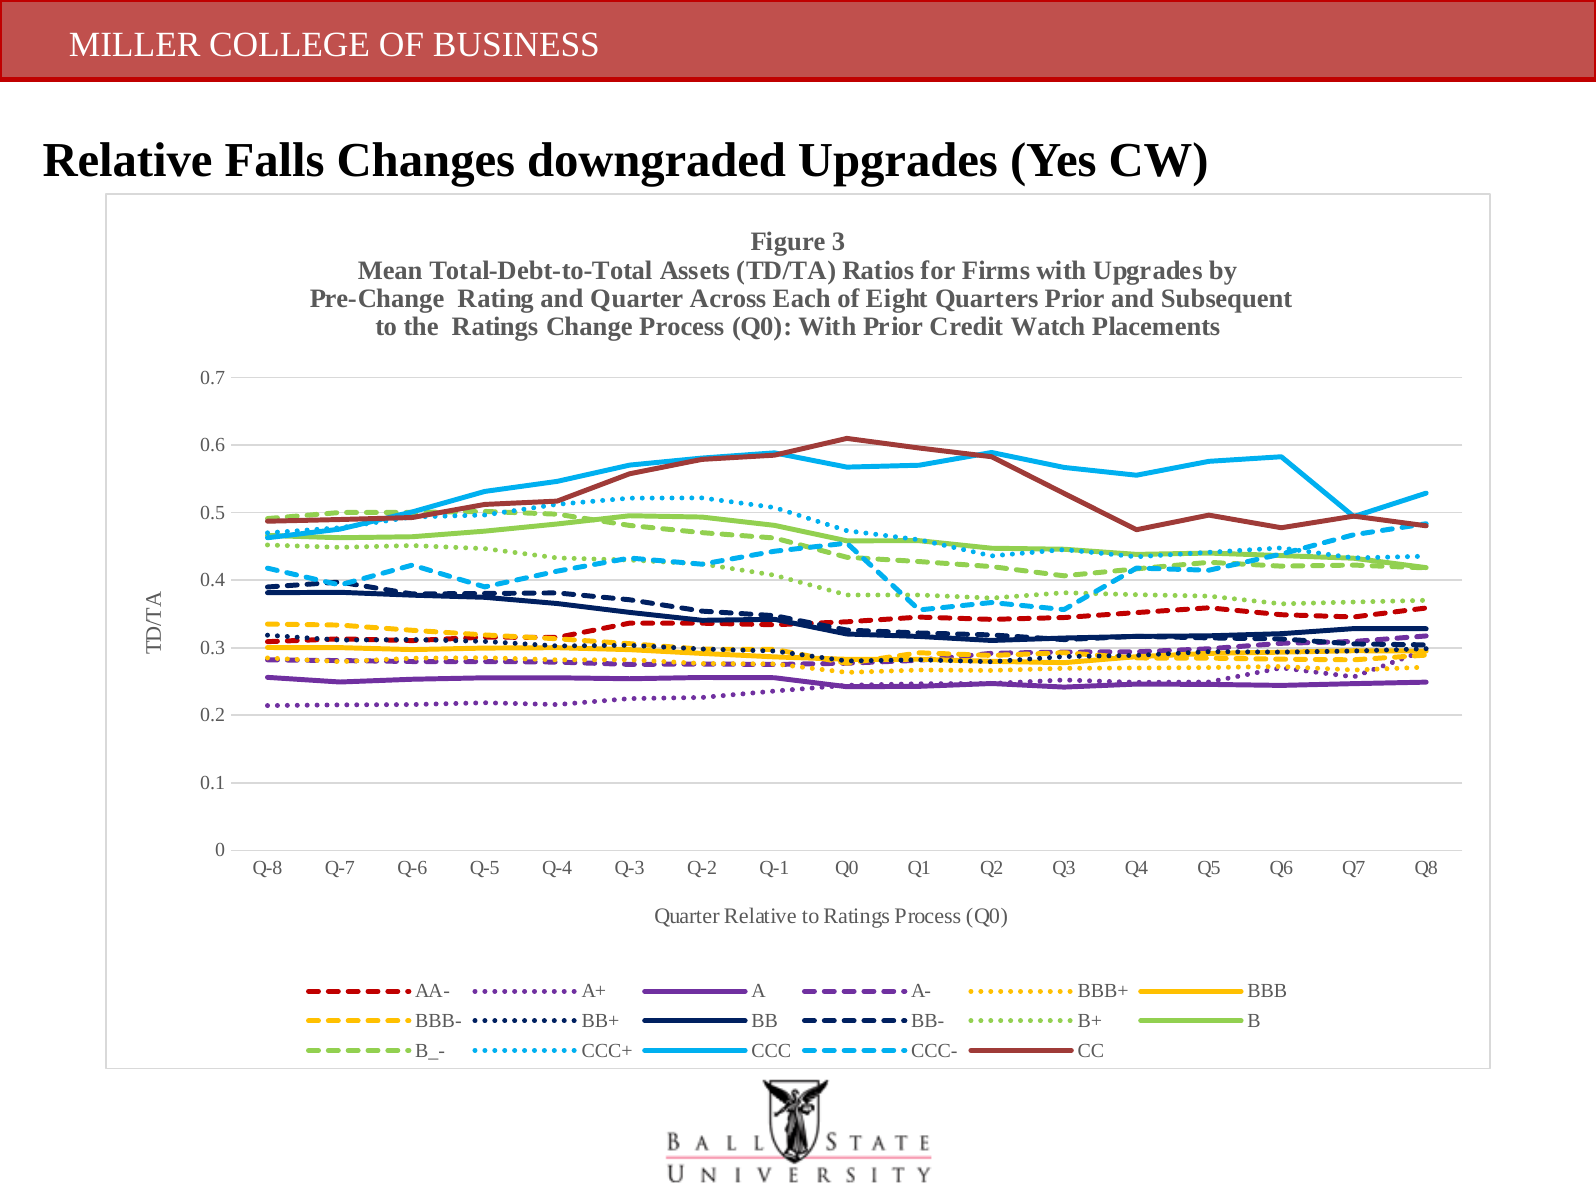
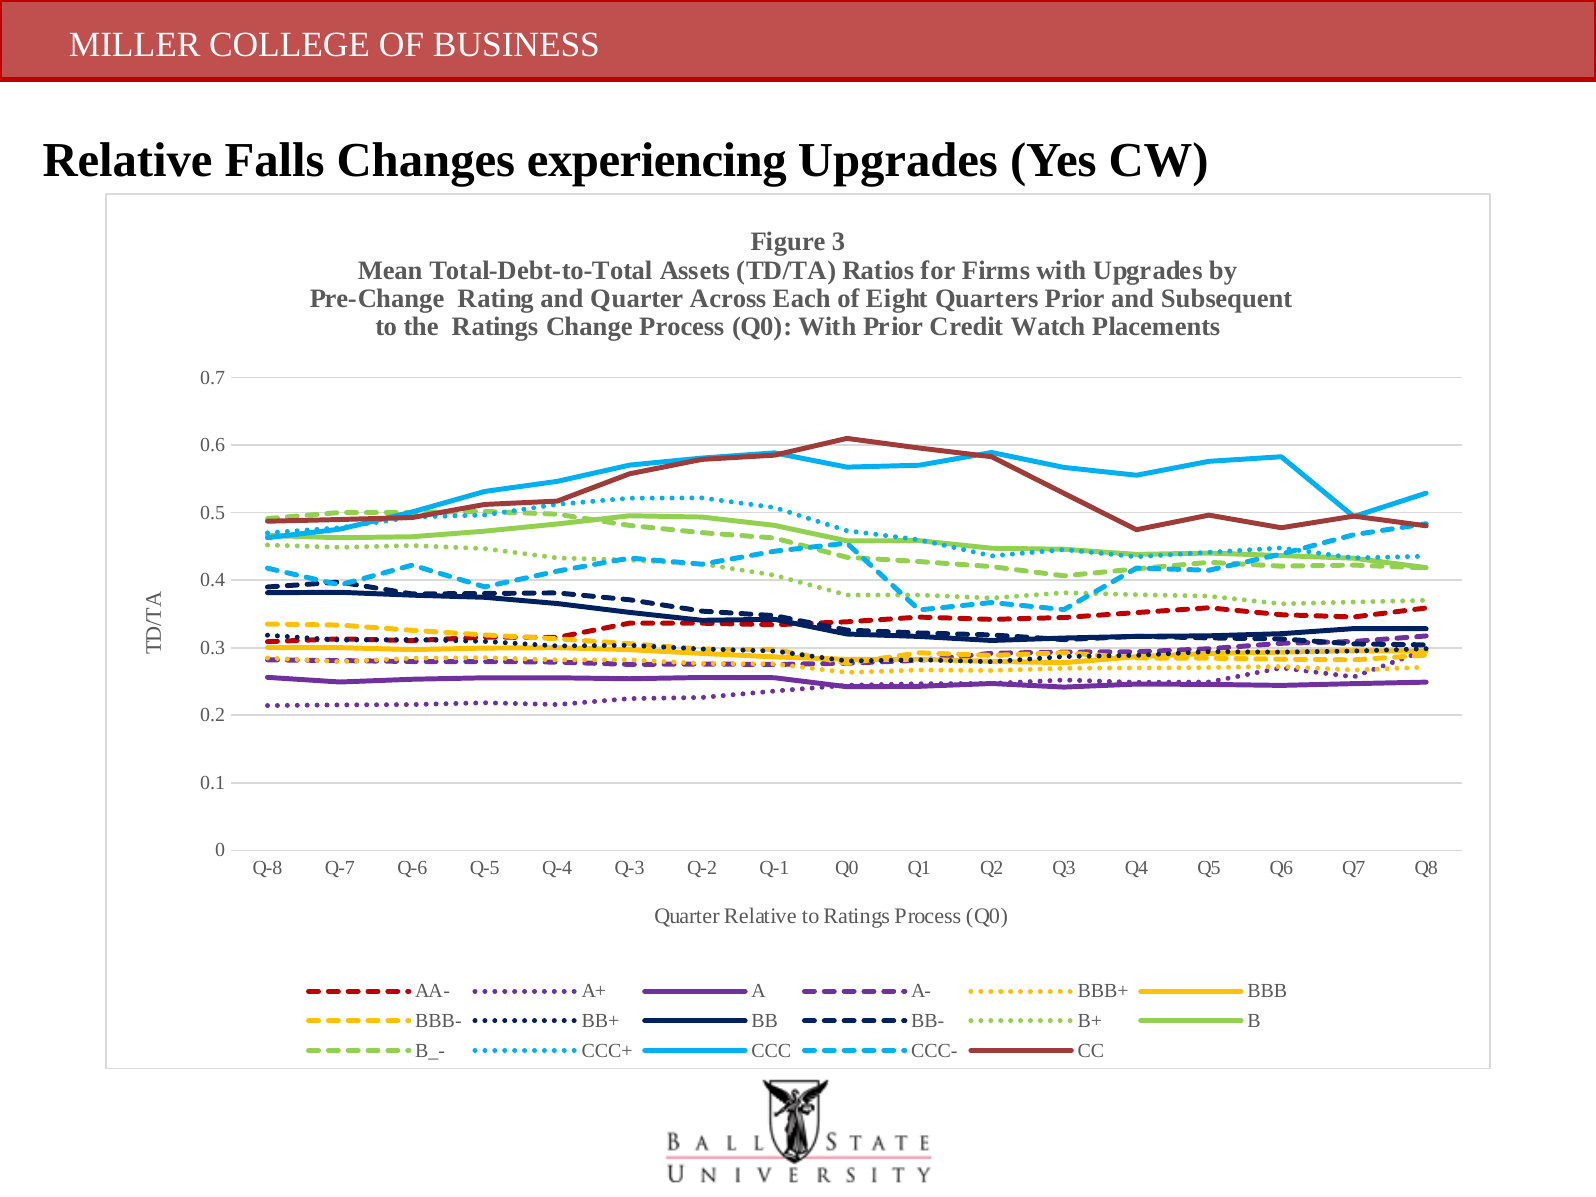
downgraded: downgraded -> experiencing (657, 160)
